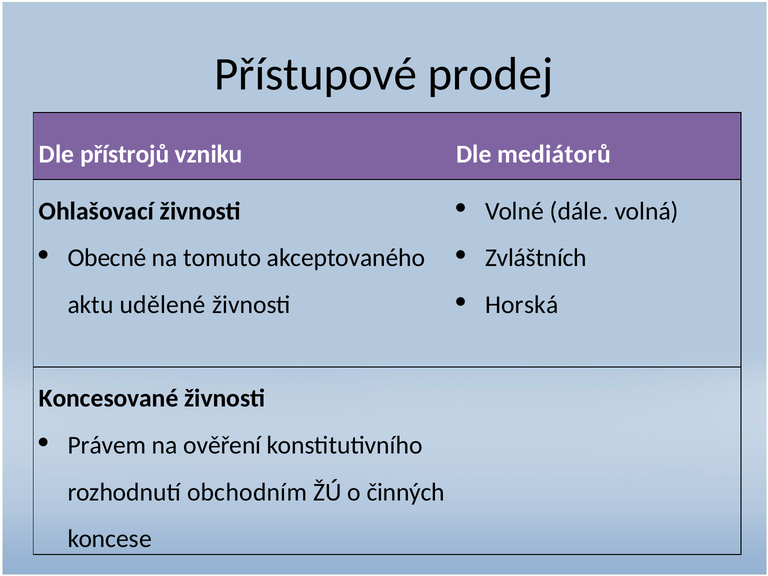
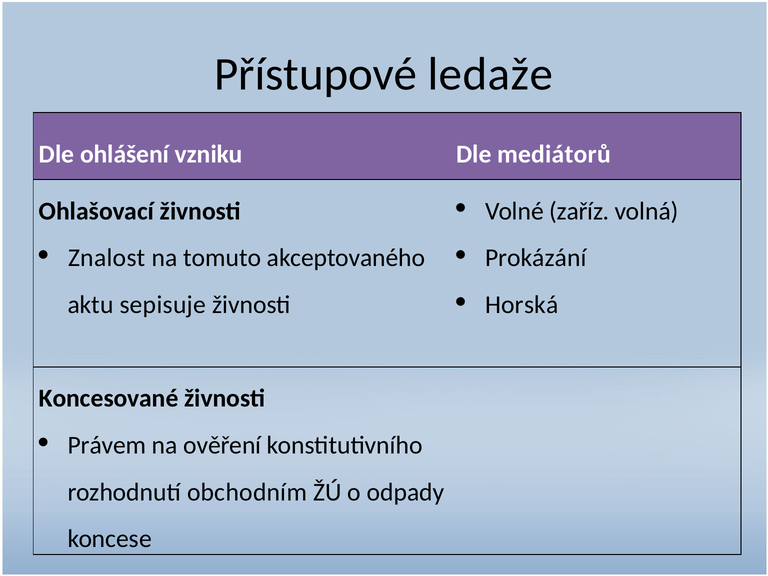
prodej: prodej -> ledaže (490, 74)
přístrojů: přístrojů -> ohlášení (125, 154)
dále: dále -> zaříz (579, 211)
Obecné: Obecné -> Znalost (107, 258)
Zvláštních: Zvláštních -> Prokázání (536, 258)
udělené: udělené -> sepisuje (163, 305)
činných: činných -> odpady (405, 492)
